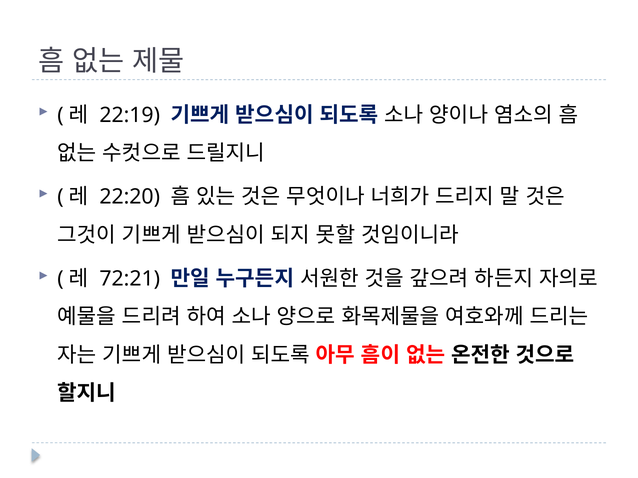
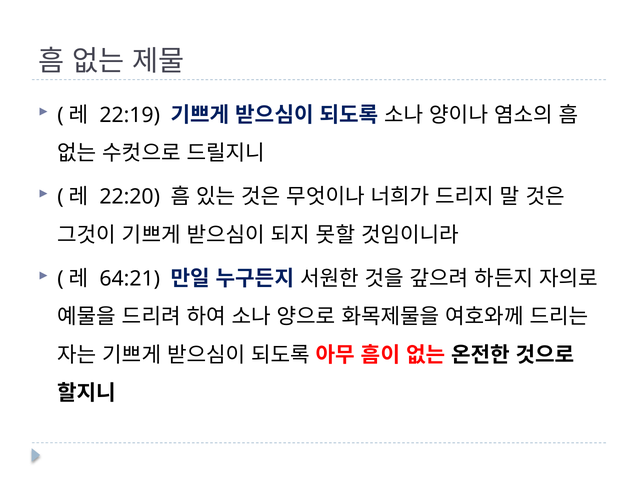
72:21: 72:21 -> 64:21 (130, 279)
